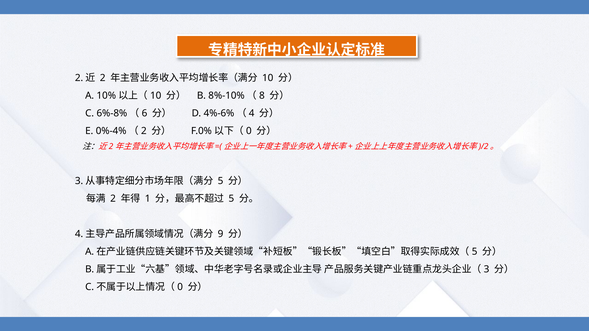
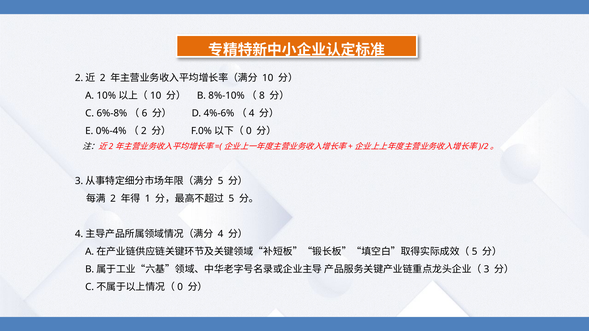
9: 9 -> 4 (221, 234)
